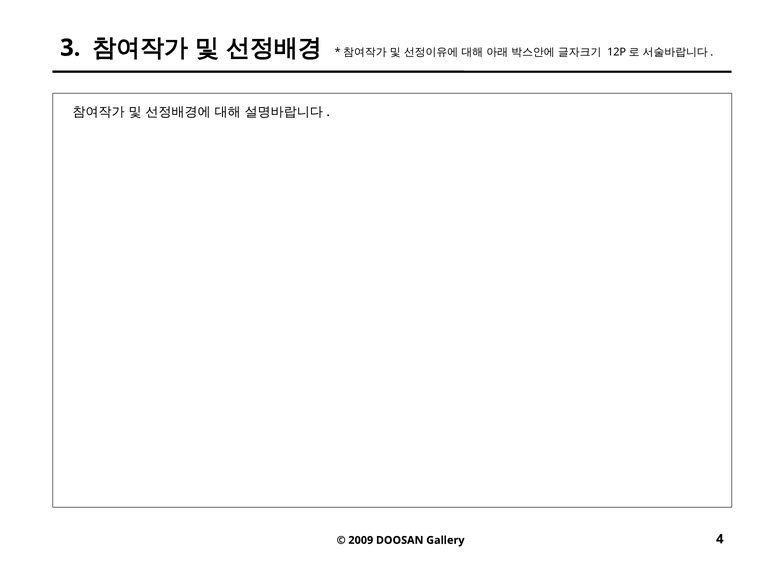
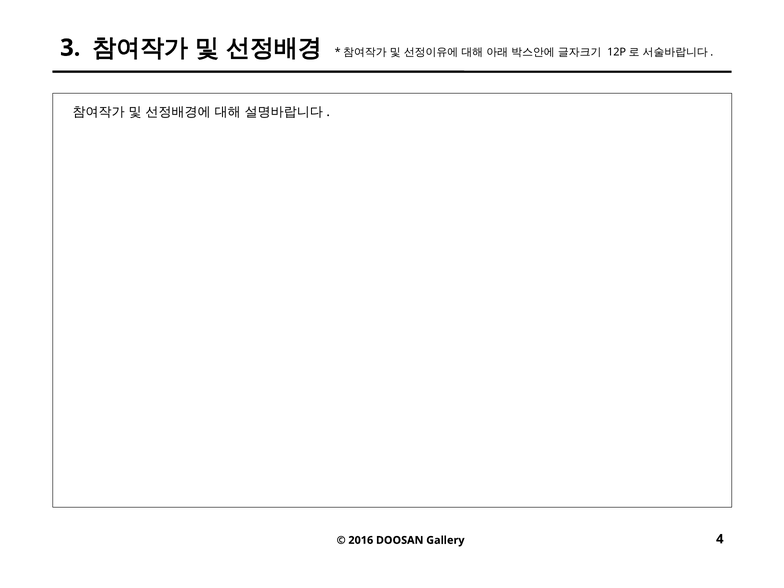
2009: 2009 -> 2016 (361, 540)
